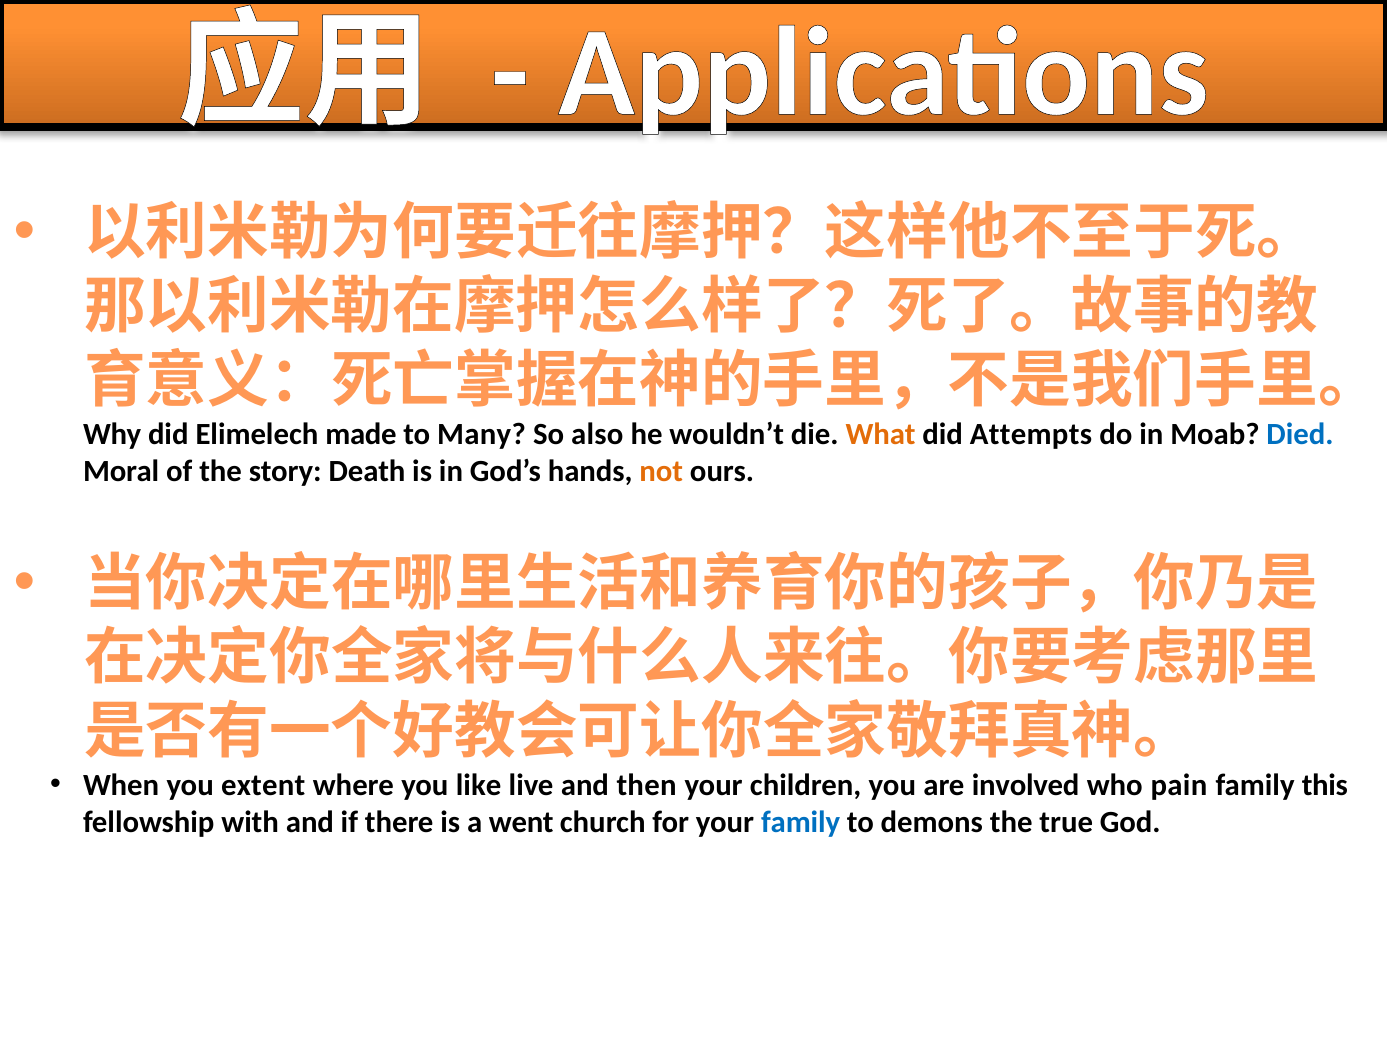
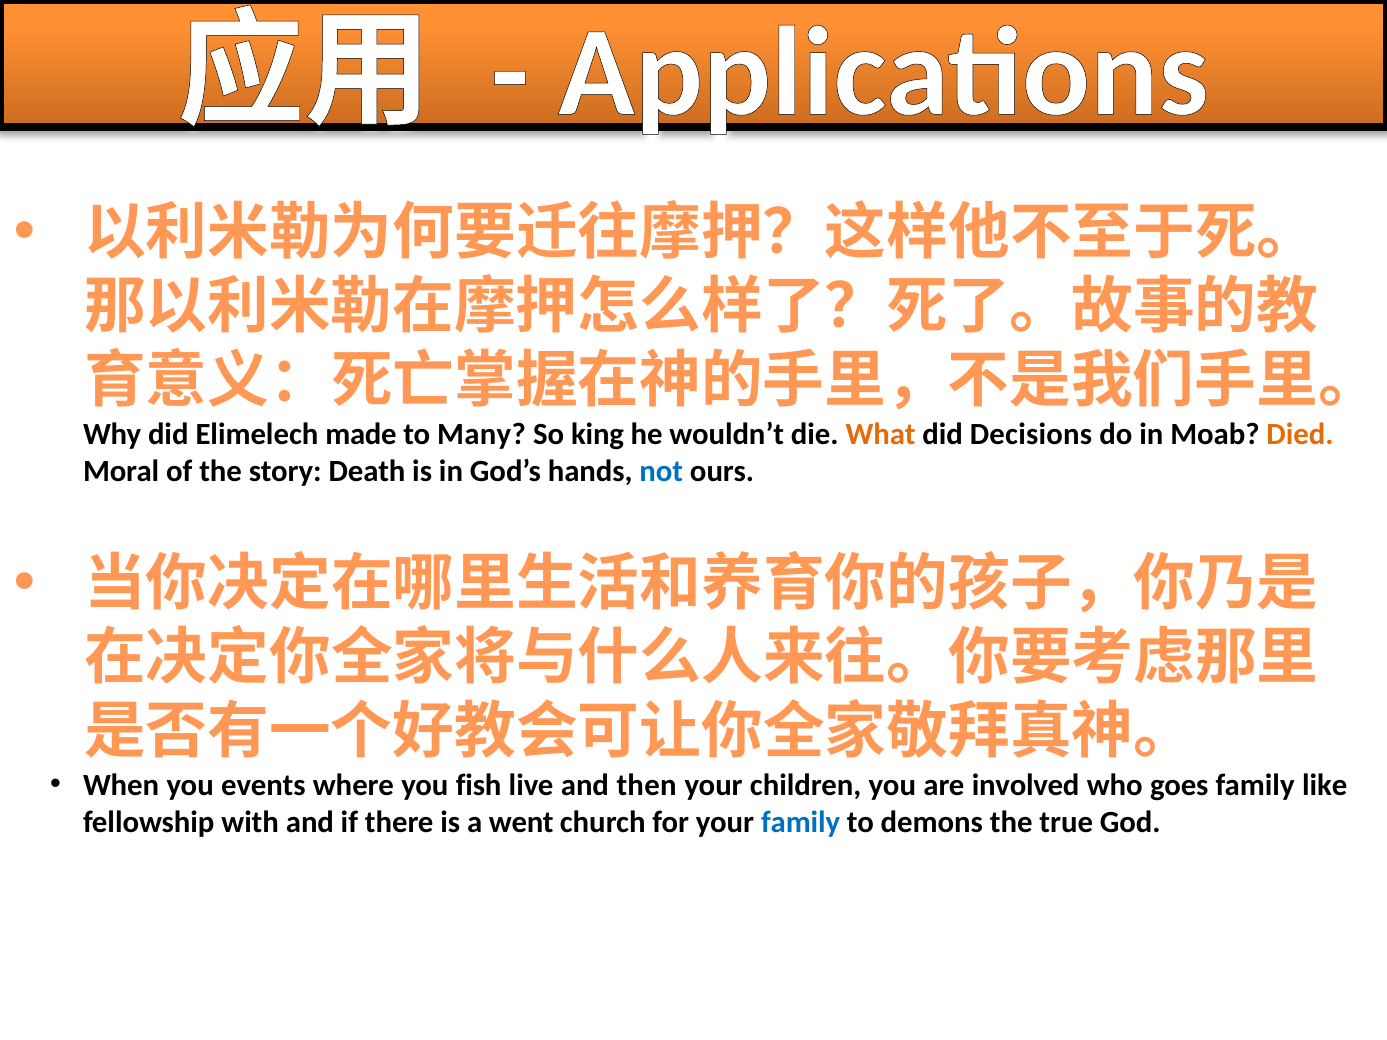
also: also -> king (598, 434)
Attempts: Attempts -> Decisions (1031, 434)
Died colour: blue -> orange (1300, 434)
not colour: orange -> blue (661, 471)
extent: extent -> events (263, 786)
like: like -> fish (479, 786)
pain: pain -> goes (1179, 786)
this: this -> like (1325, 786)
